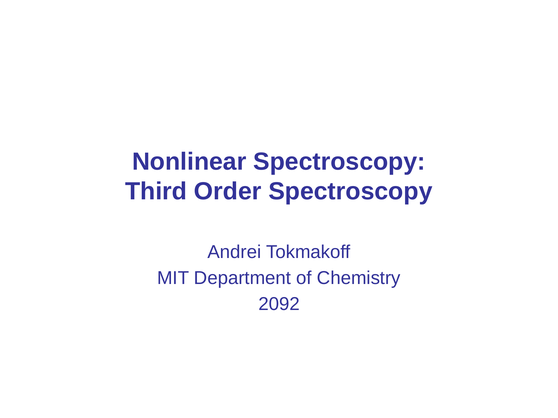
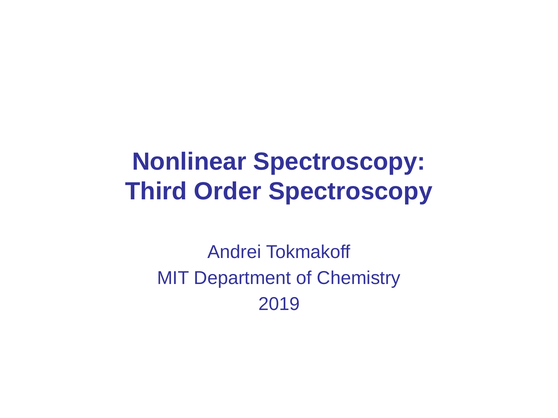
2092: 2092 -> 2019 (279, 304)
